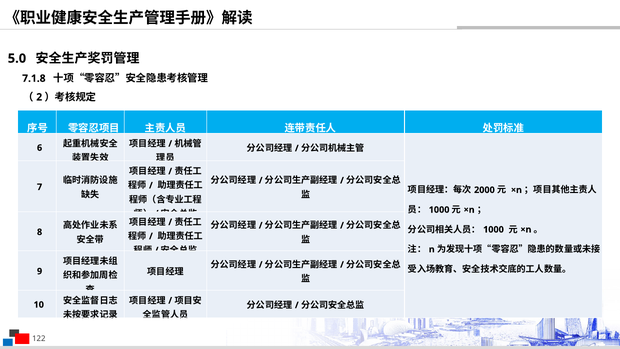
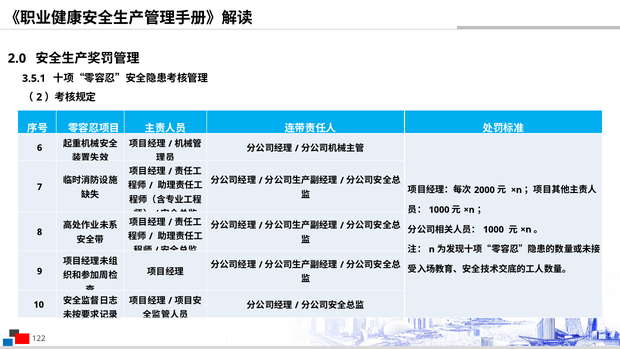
5.0: 5.0 -> 2.0 (17, 58)
7.1.8: 7.1.8 -> 3.5.1 (34, 78)
